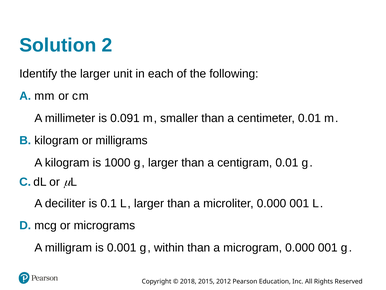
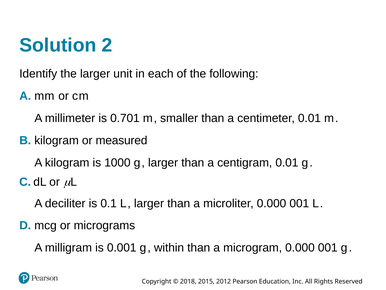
0.091: 0.091 -> 0.701 (125, 118)
milligrams: milligrams -> measured (122, 140)
